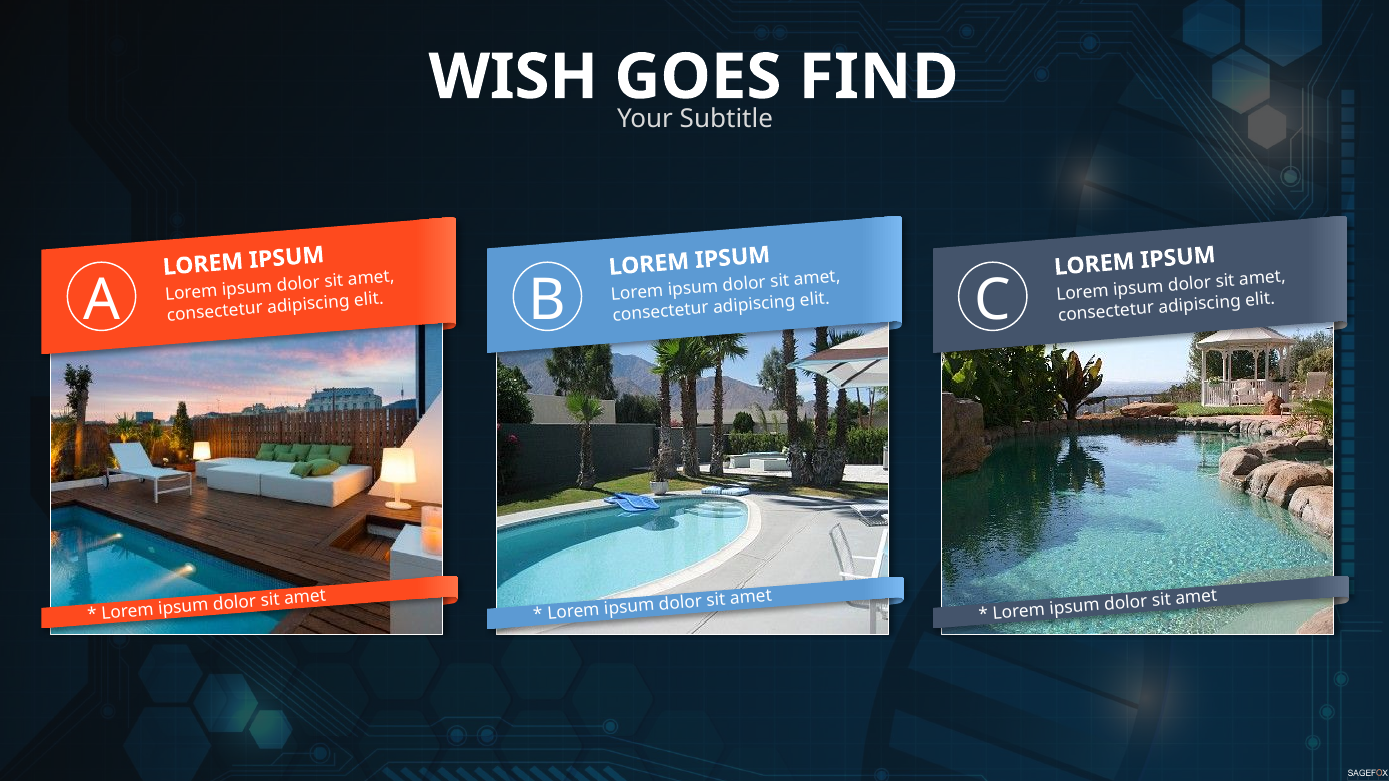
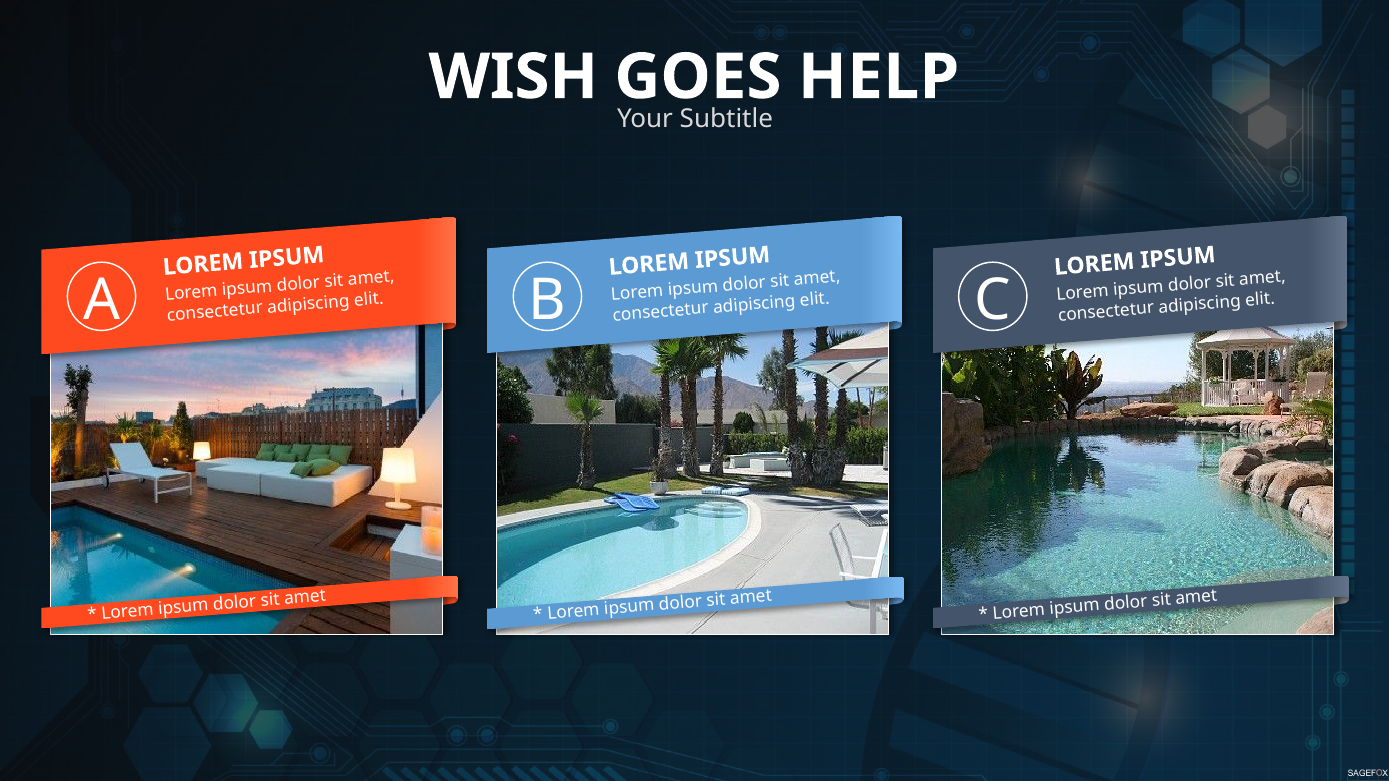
FIND: FIND -> HELP (879, 77)
